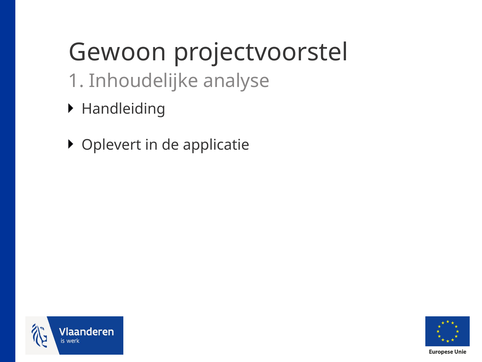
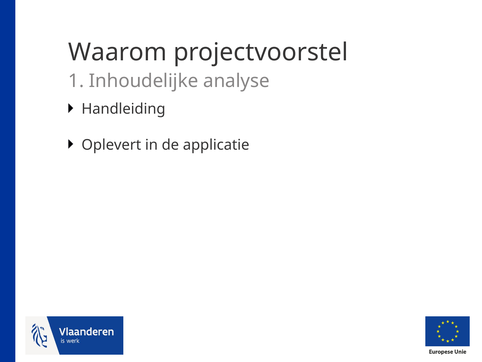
Gewoon: Gewoon -> Waarom (118, 52)
